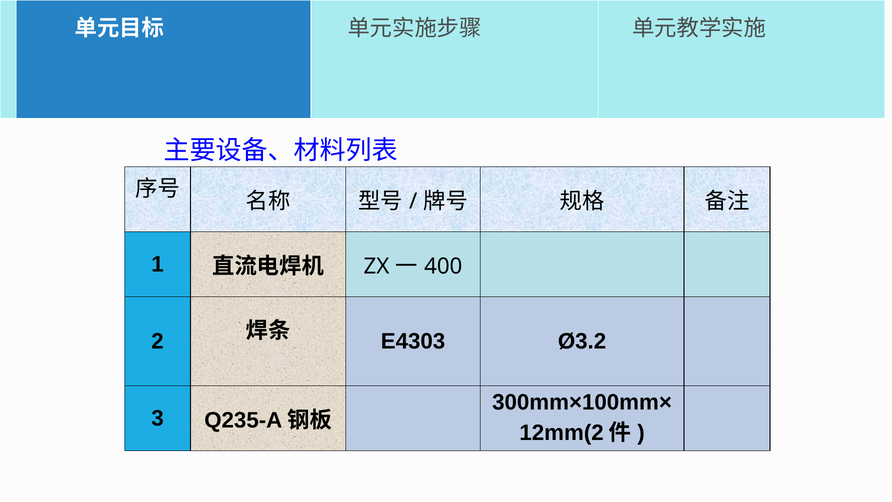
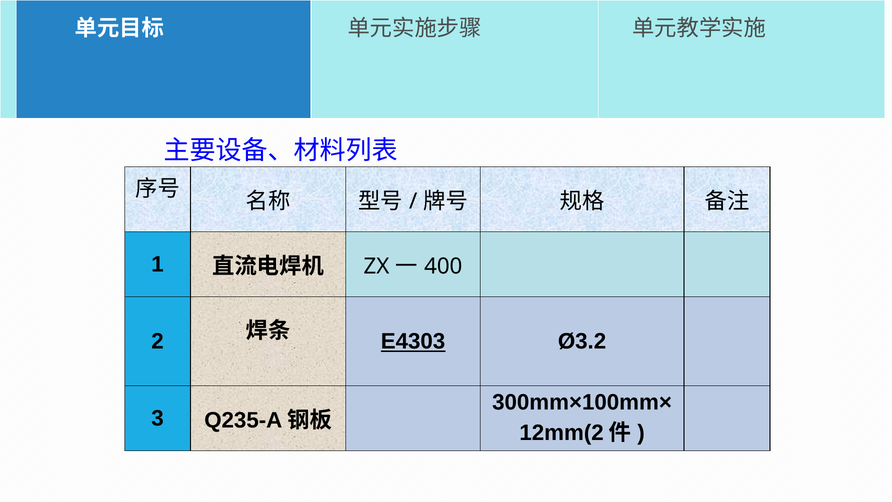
E4303 underline: none -> present (413, 341)
